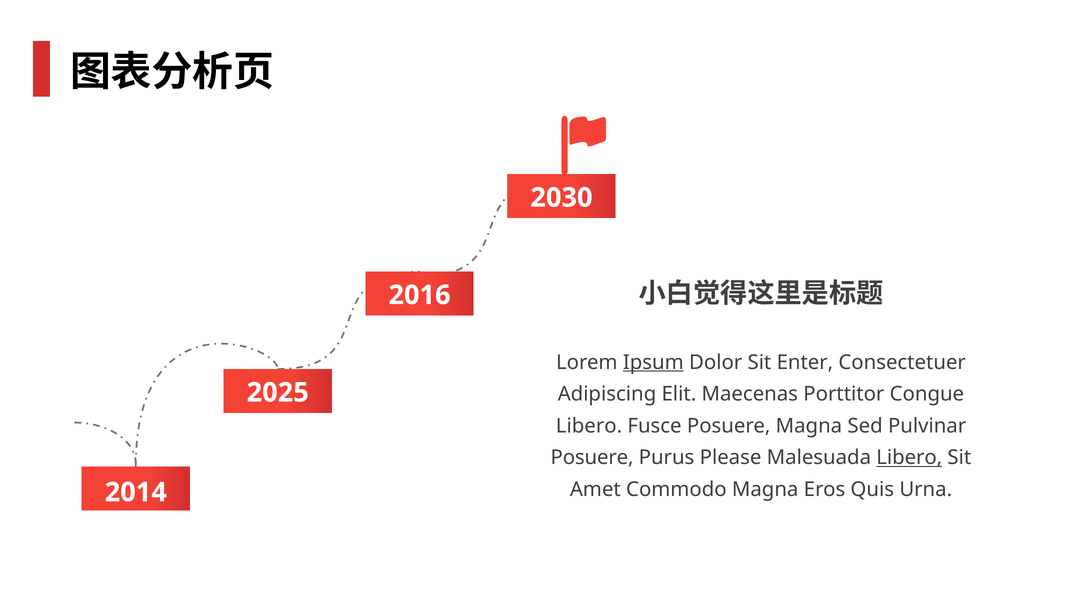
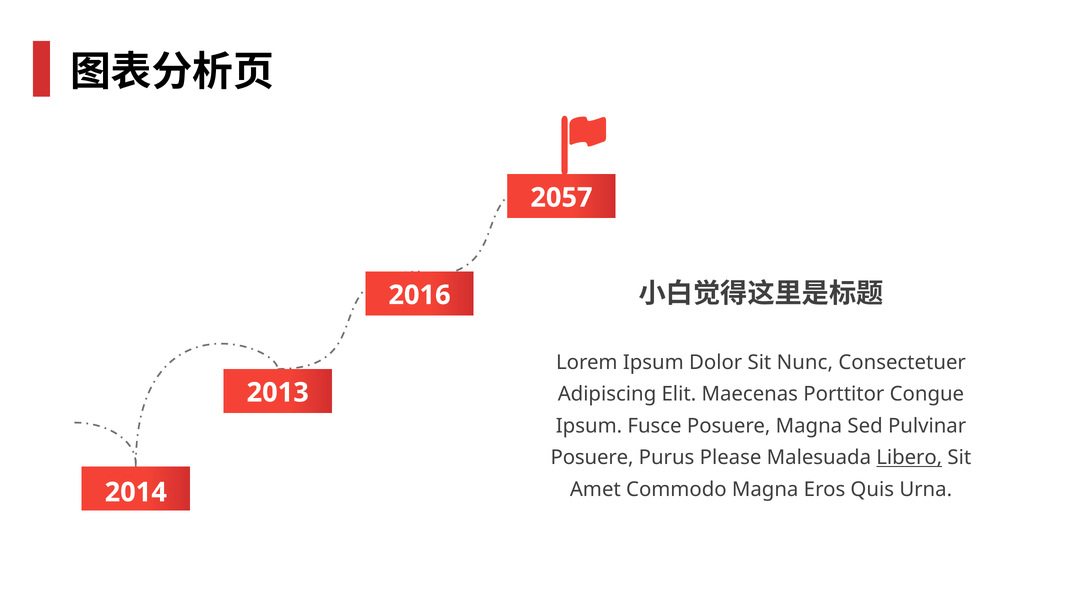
2030: 2030 -> 2057 (561, 198)
Ipsum underline: present -> none (653, 362)
Enter: Enter -> Nunc (805, 362)
2025: 2025 -> 2013 (278, 393)
Libero: Libero -> Ipsum (589, 426)
